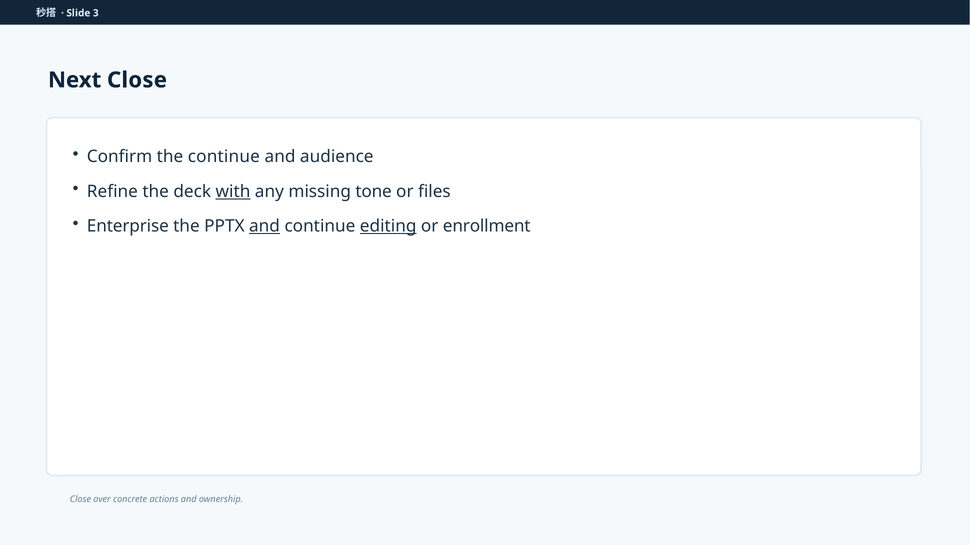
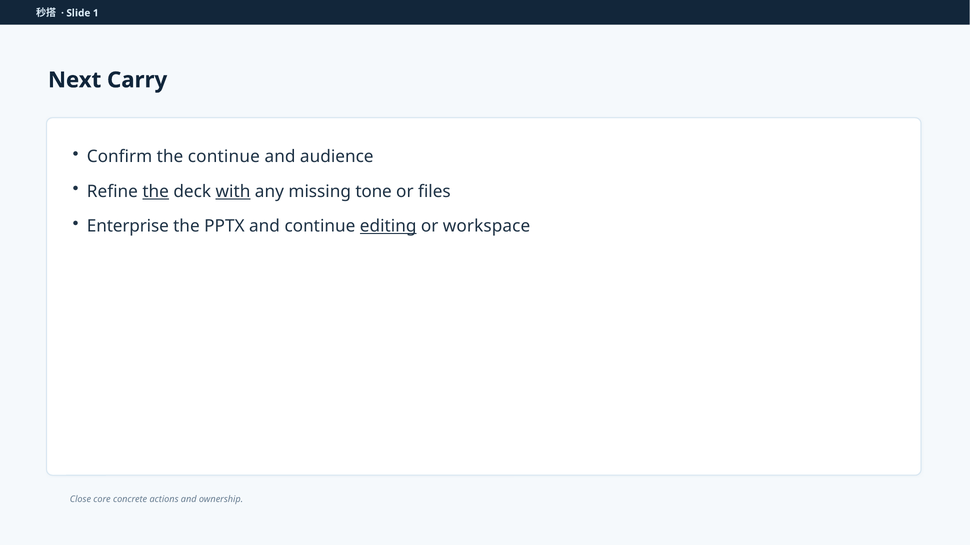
3: 3 -> 1 (96, 13)
Next Close: Close -> Carry (137, 80)
the underline: none -> present (156, 192)
and underline: present -> none (265, 227)
enrollment: enrollment -> workspace (487, 227)
over: over -> core (102, 500)
